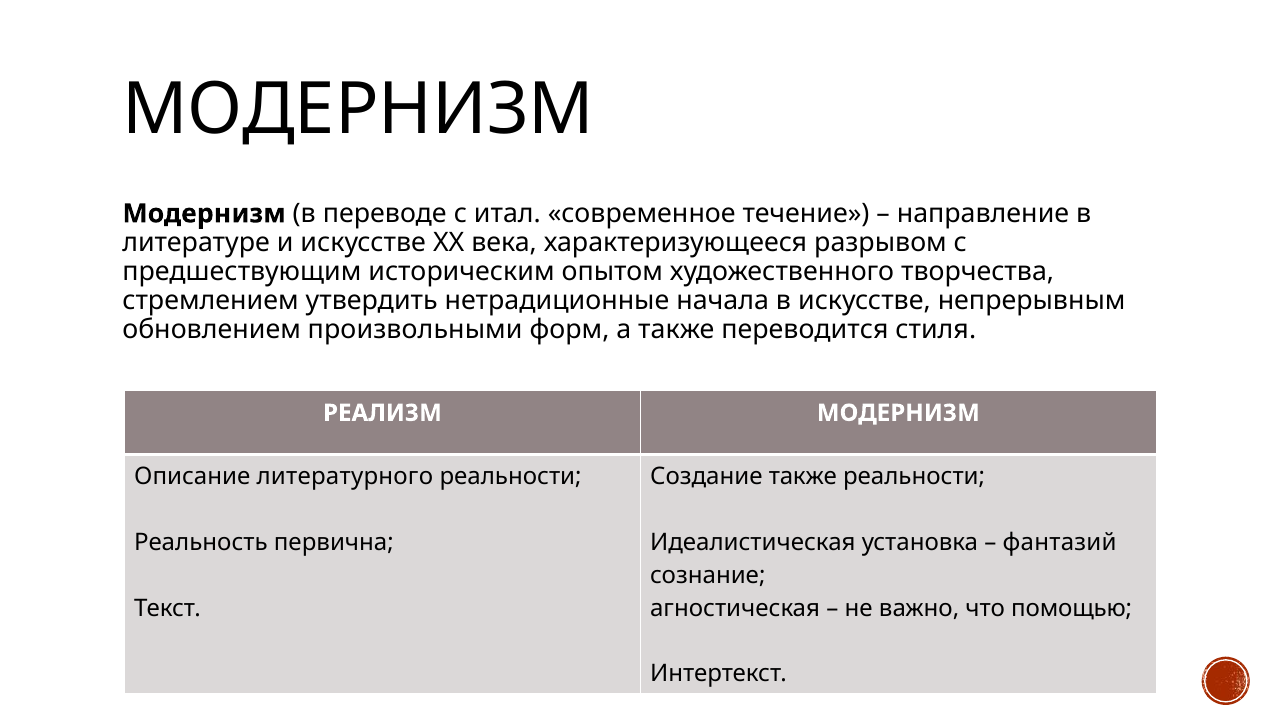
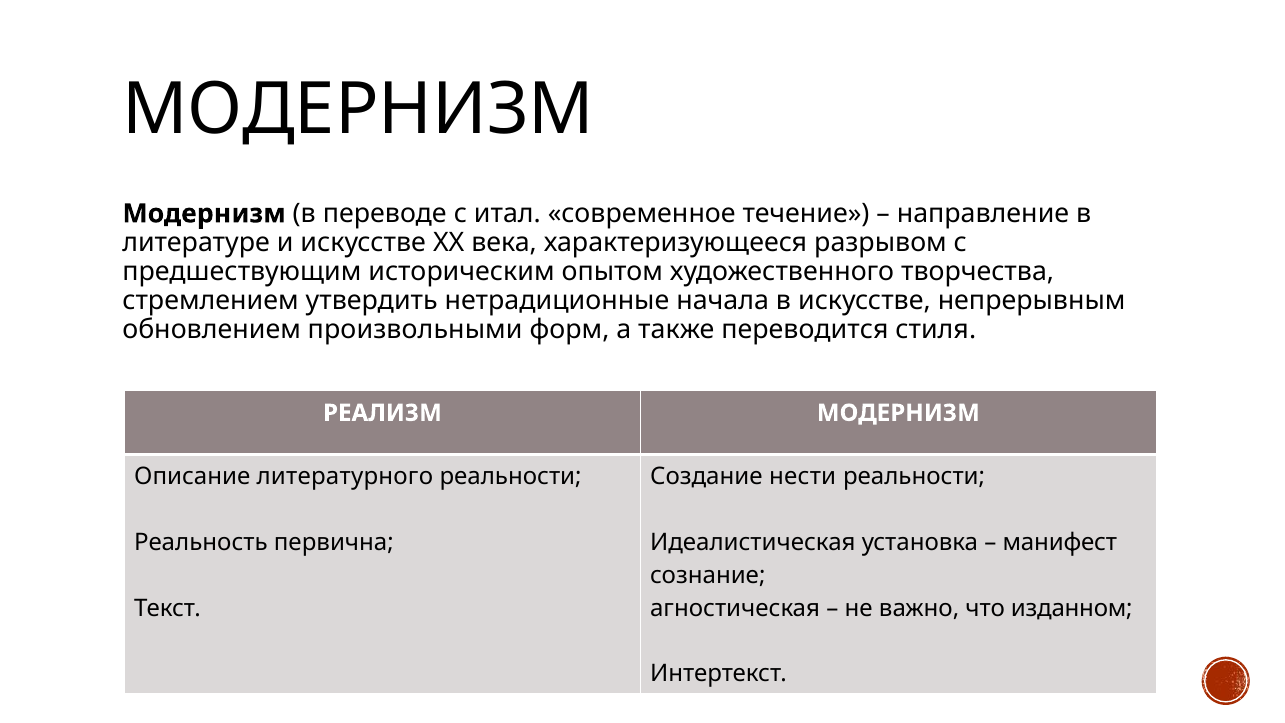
Создание также: также -> нести (803, 477)
фантазий: фантазий -> манифест (1060, 542)
помощью: помощью -> изданном (1072, 608)
